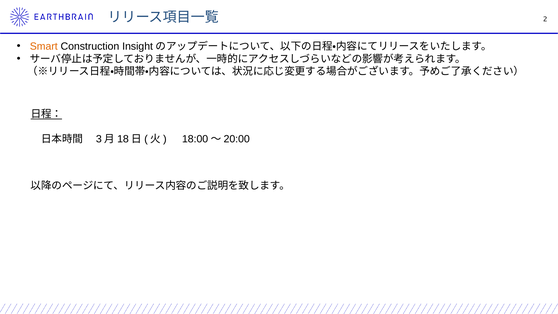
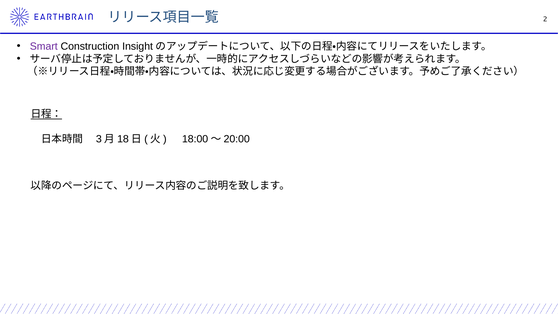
Smart colour: orange -> purple (44, 46)
